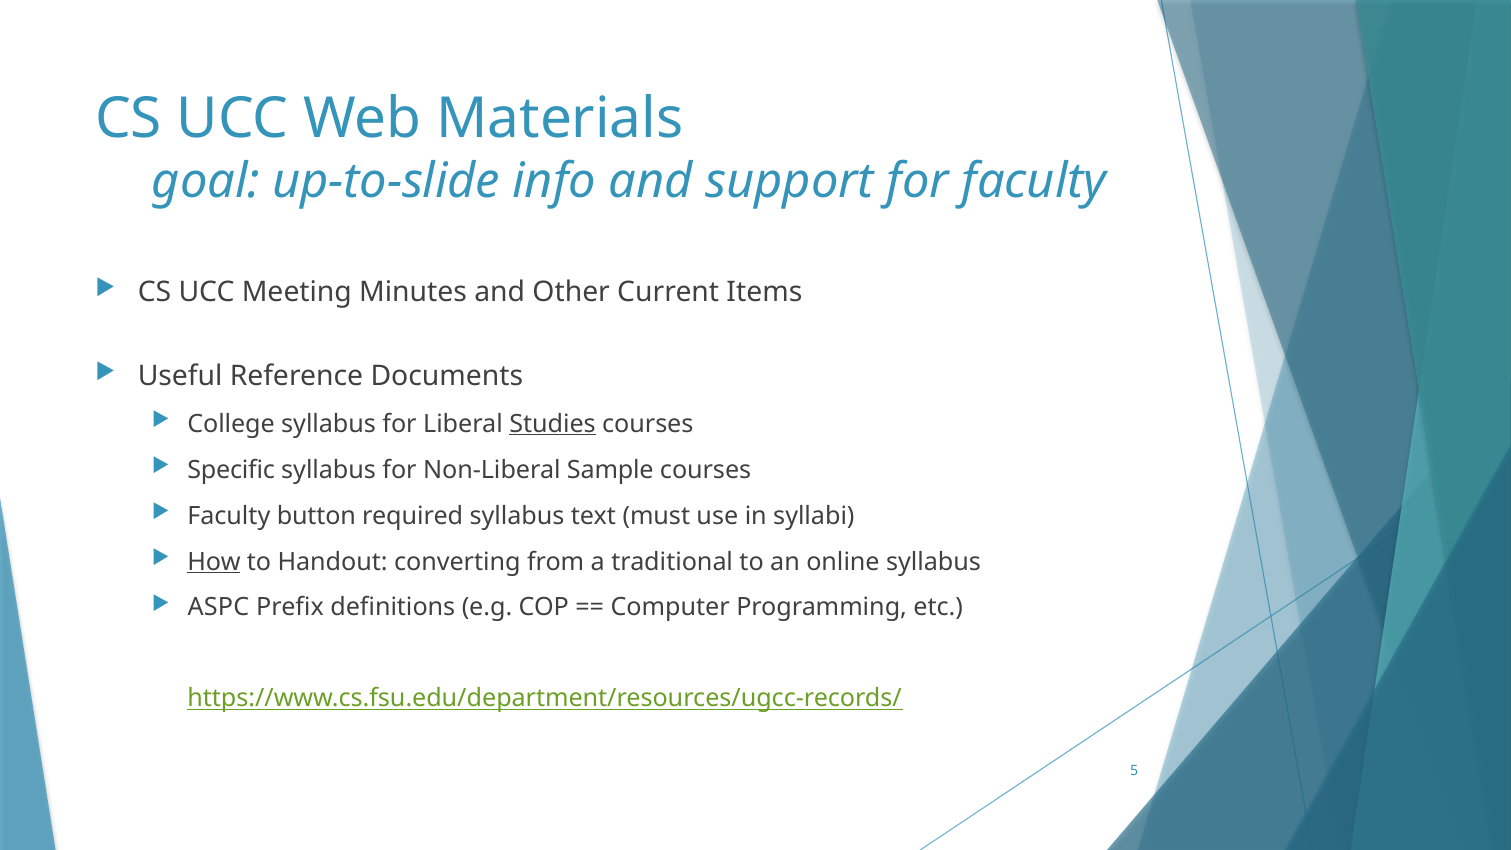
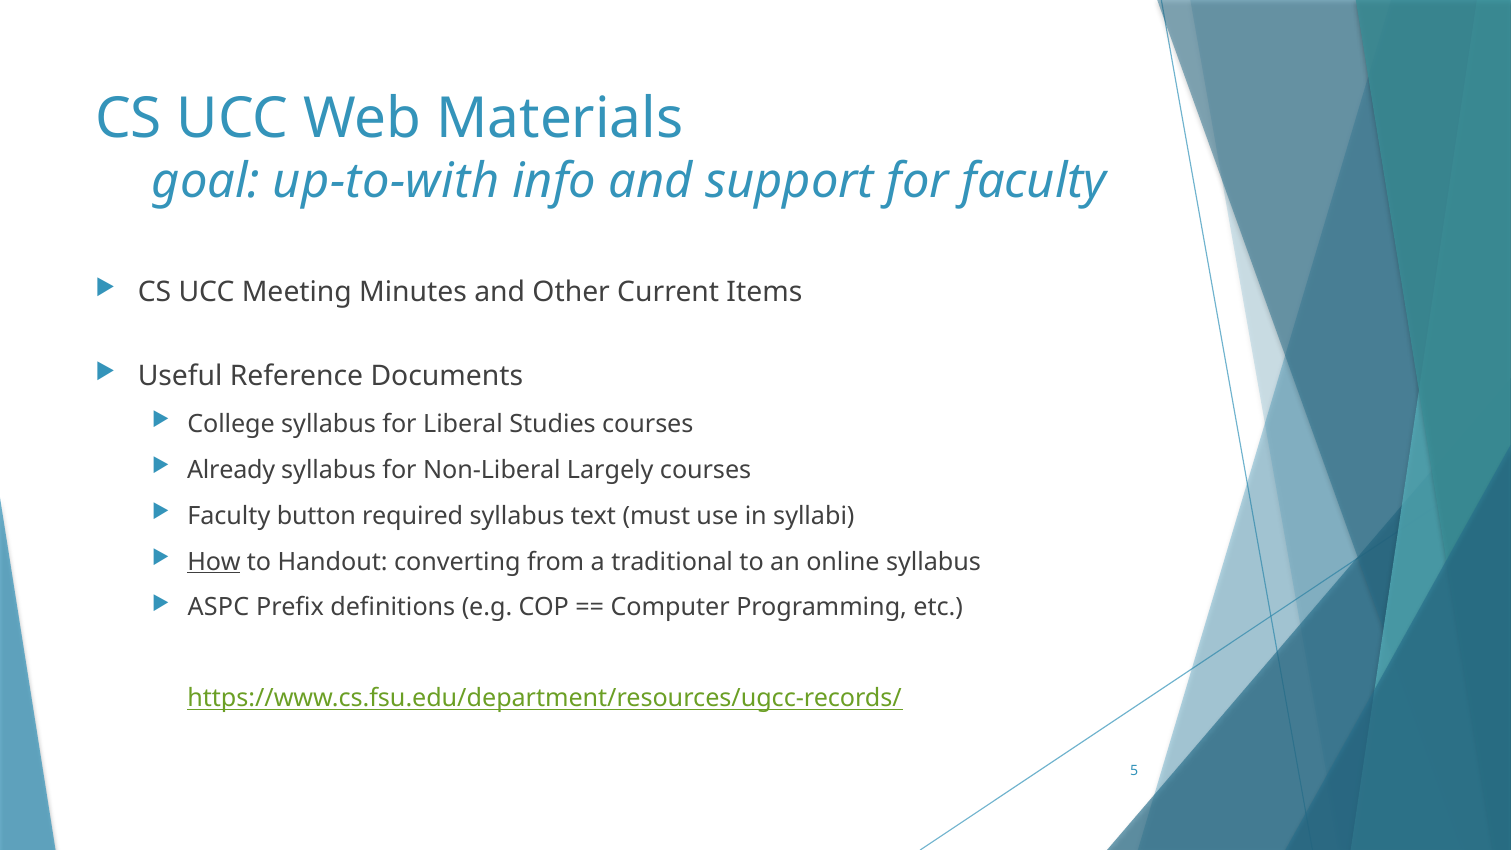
up-to-slide: up-to-slide -> up-to-with (386, 182)
Studies underline: present -> none (552, 424)
Specific: Specific -> Already (231, 470)
Sample: Sample -> Largely (610, 470)
